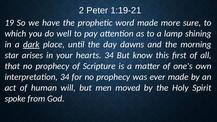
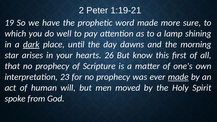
hearts 34: 34 -> 26 (109, 55)
interpretation 34: 34 -> 23 (65, 77)
made underline: none -> present (178, 77)
